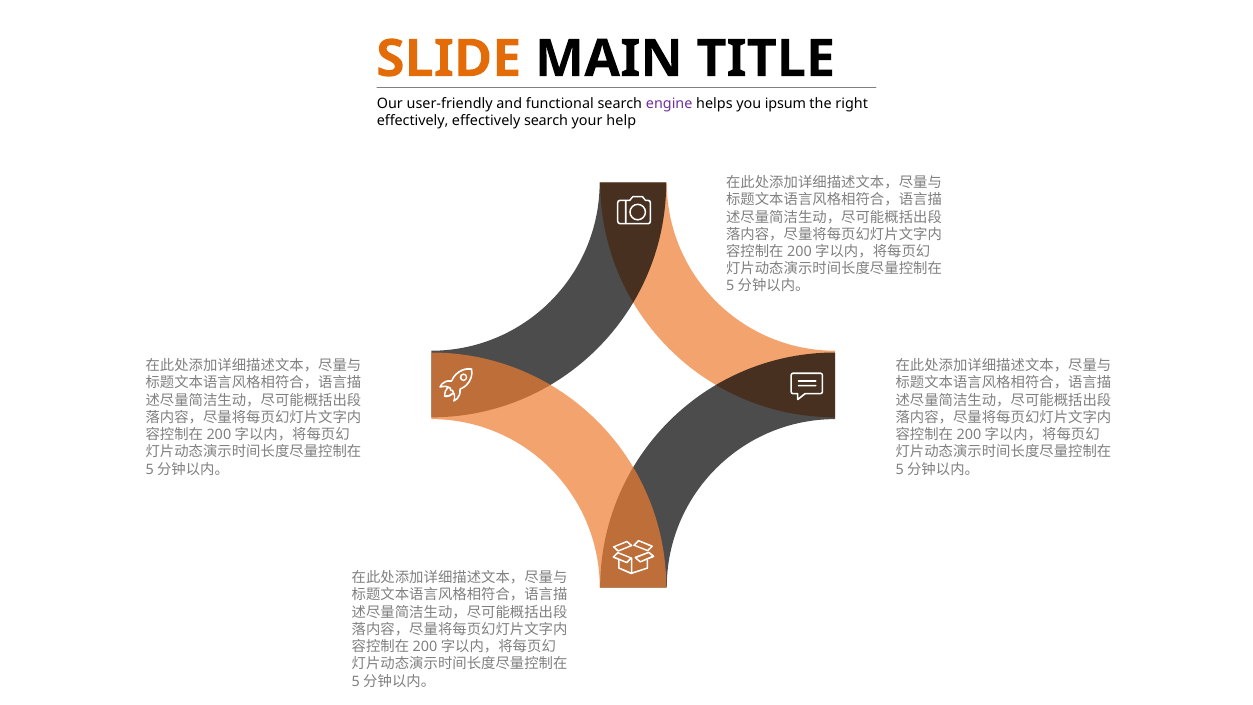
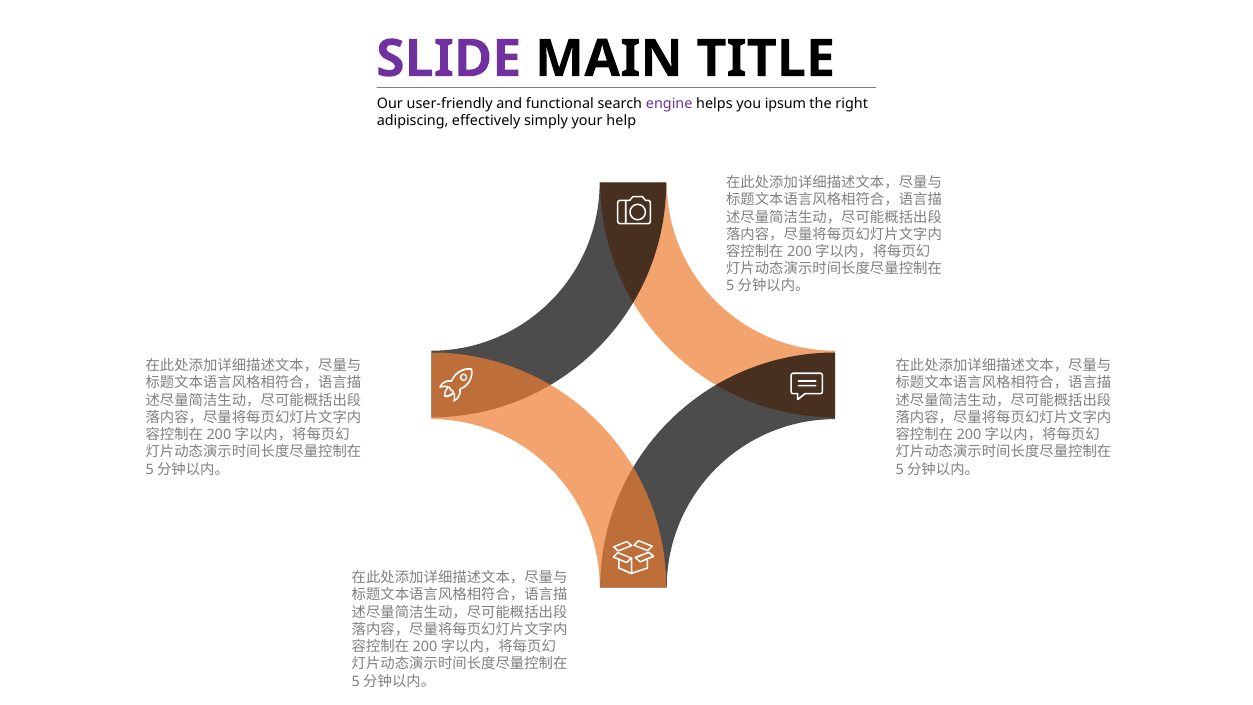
SLIDE colour: orange -> purple (449, 59)
effectively: effectively -> adipiscing (413, 121)
effectively search: search -> simply (546, 121)
